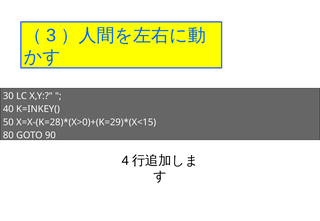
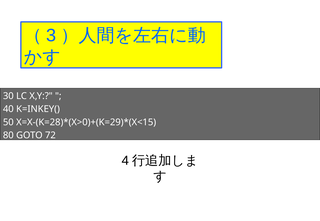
90: 90 -> 72 (50, 136)
